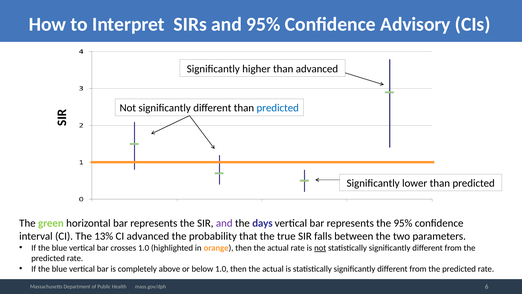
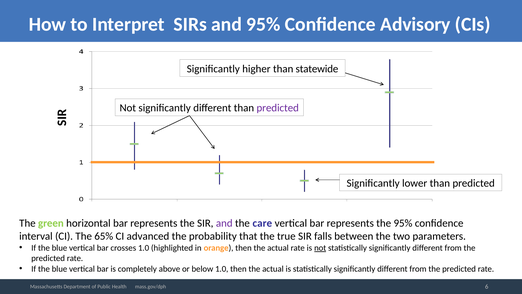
than advanced: advanced -> statewide (317, 69)
predicted colour: blue -> purple (278, 108)
days: days -> care (262, 223)
13%: 13% -> 65% (104, 236)
